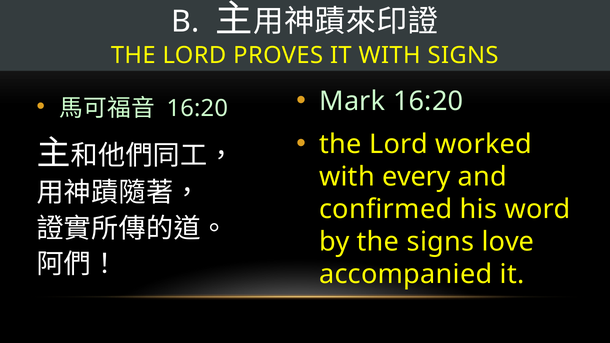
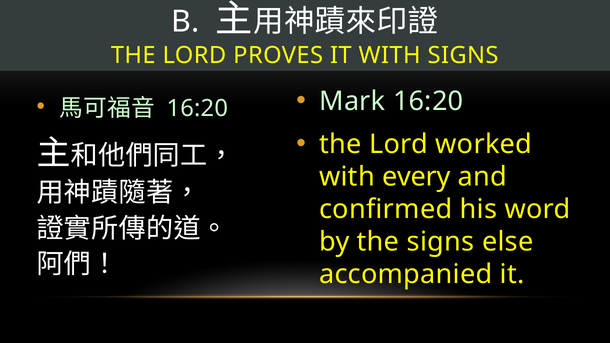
love: love -> else (508, 242)
